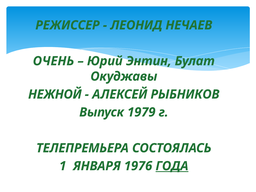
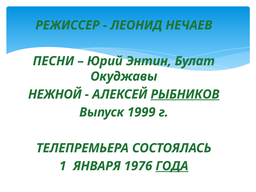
ОЧЕНЬ: ОЧЕНЬ -> ПЕСНИ (53, 61)
РЫБНИКОВ underline: none -> present (185, 94)
1979: 1979 -> 1999 (141, 112)
